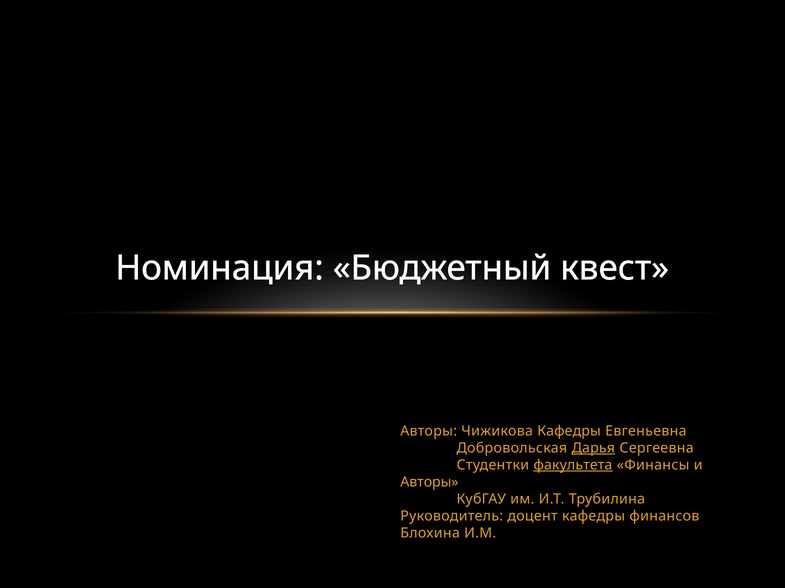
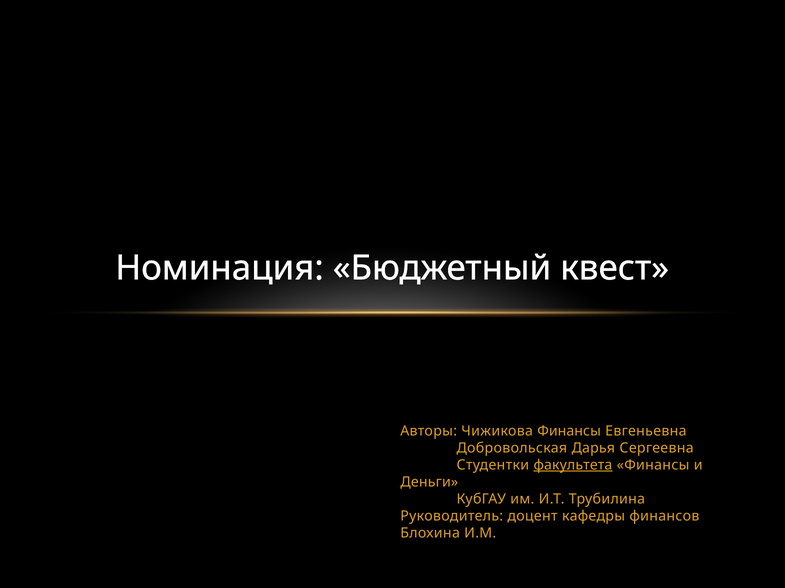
Чижикова Кафедры: Кафедры -> Финансы (569, 431)
Дарья underline: present -> none (593, 448)
Авторы: Авторы -> Деньги (429, 483)
